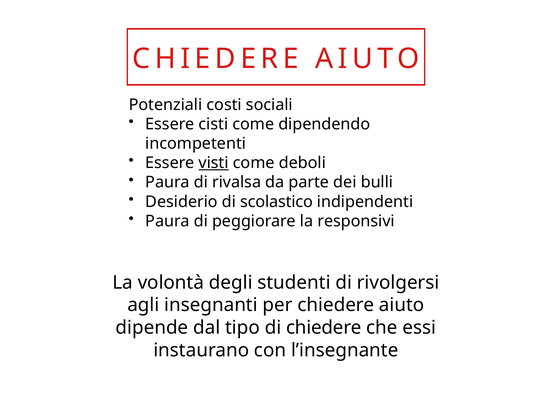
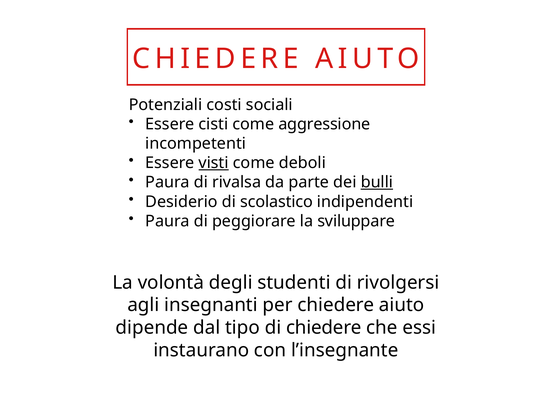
dipendendo: dipendendo -> aggressione (324, 124)
bulli underline: none -> present (377, 182)
responsivi: responsivi -> sviluppare (356, 221)
